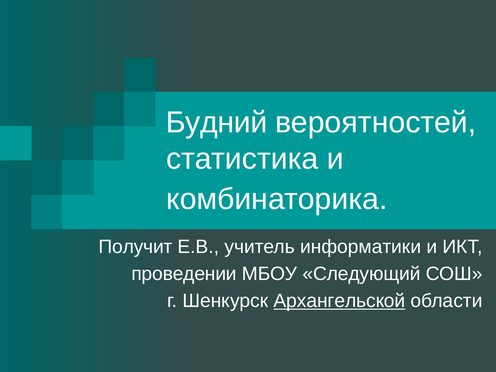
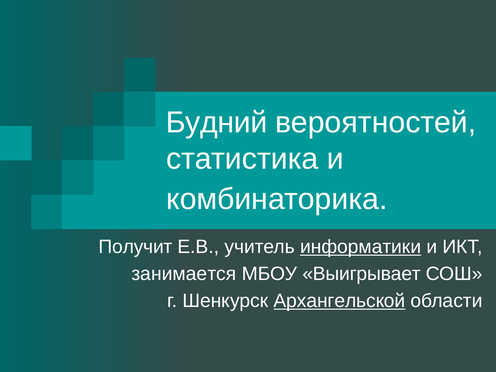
информатики underline: none -> present (361, 247)
проведении: проведении -> занимается (184, 274)
Следующий: Следующий -> Выигрывает (362, 274)
